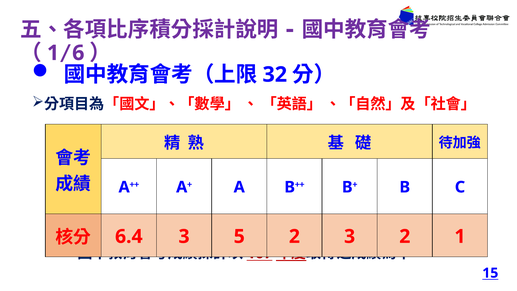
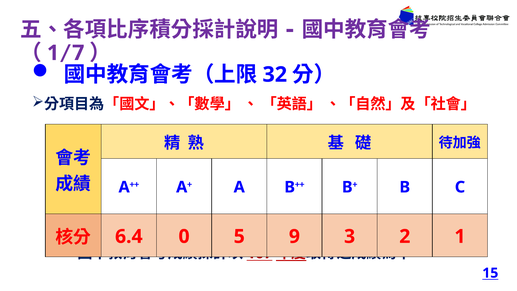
6: 6 -> 7 (78, 53)
6.4 3: 3 -> 0 (184, 236)
5 2: 2 -> 9 (294, 236)
